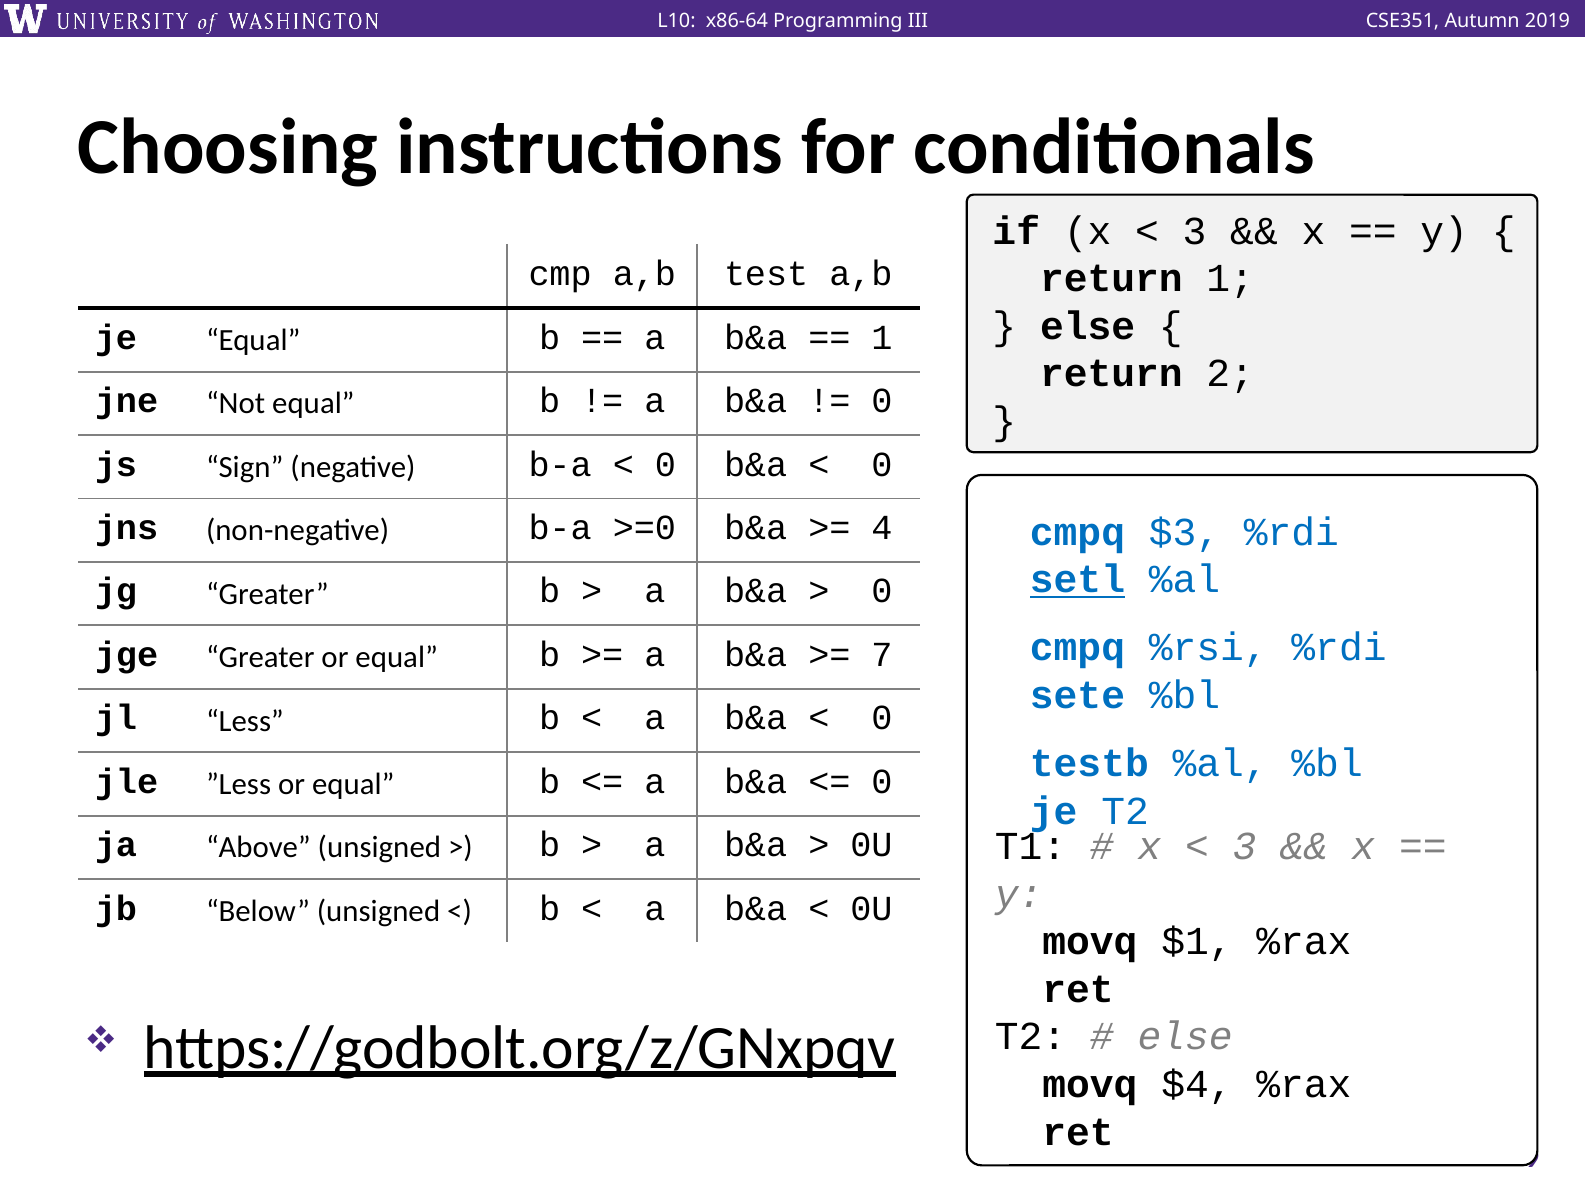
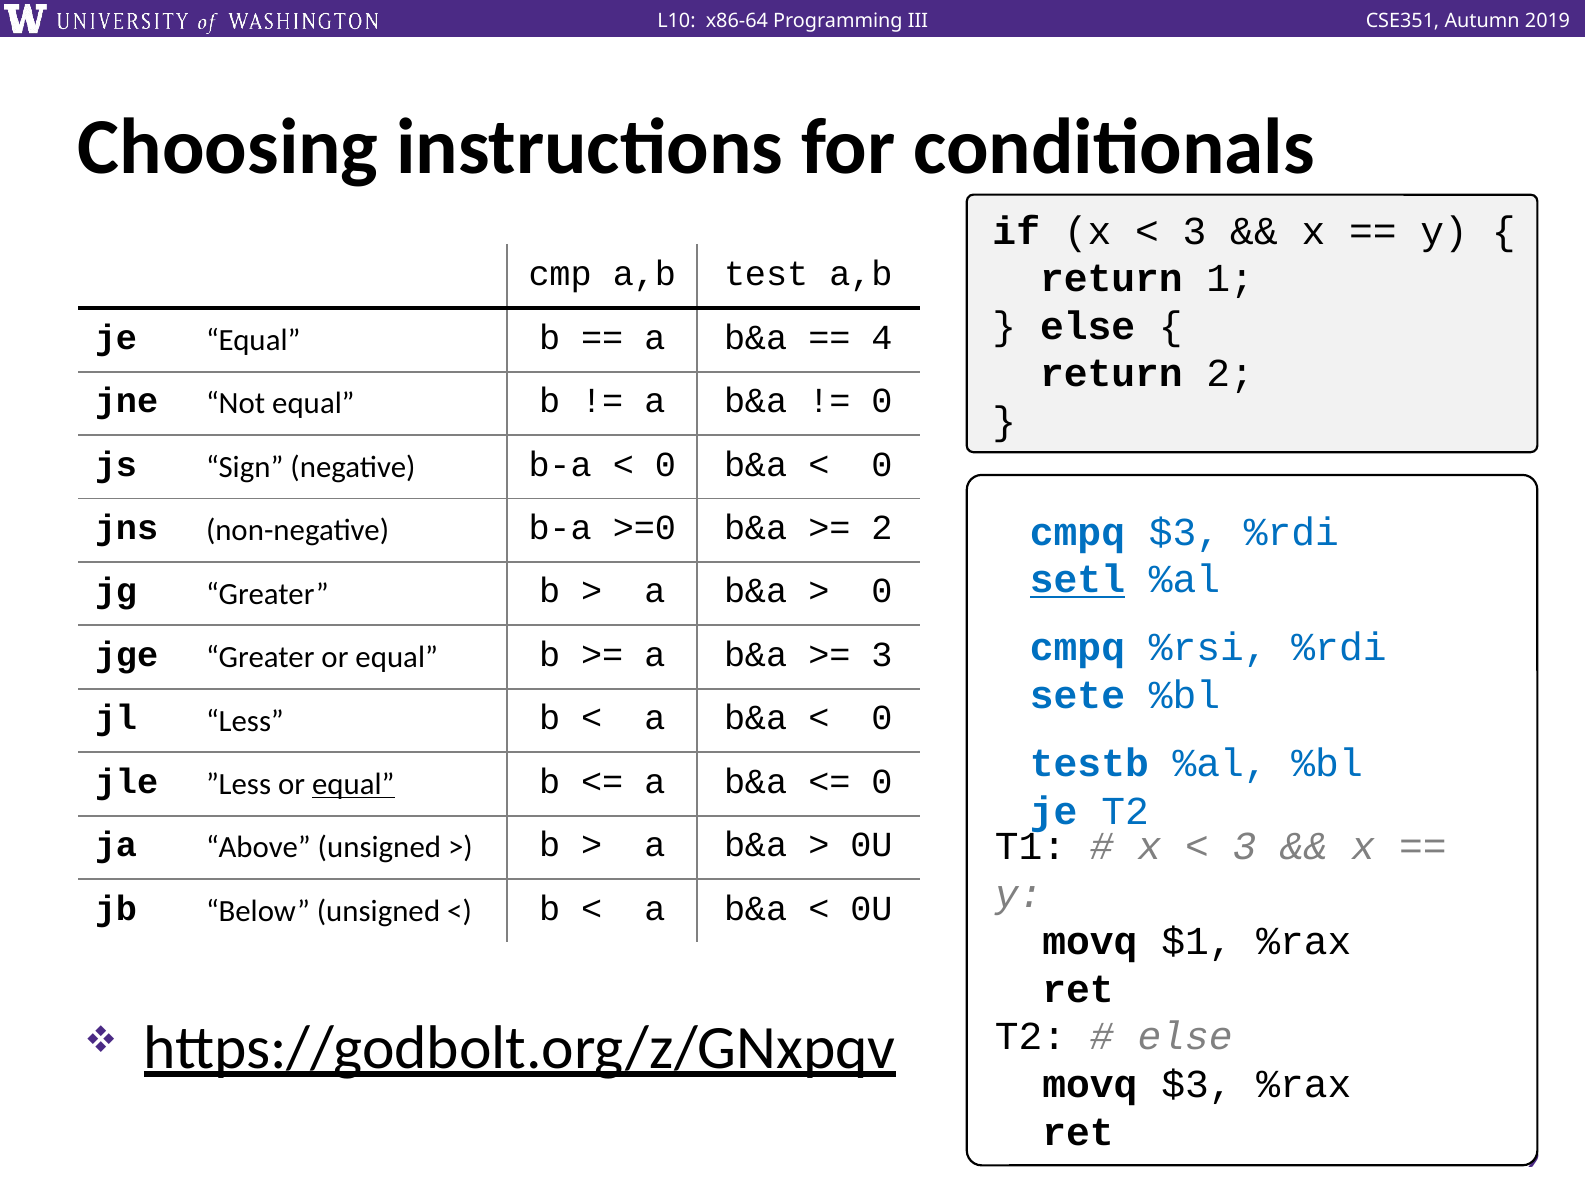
1: 1 -> 4 (882, 338)
4: 4 -> 2 (882, 528)
7: 7 -> 3 (882, 655)
equal underline: none -> present (353, 784)
movq $4: $4 -> $3 (1197, 1084)
